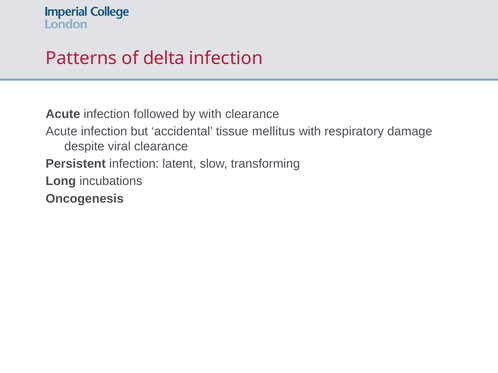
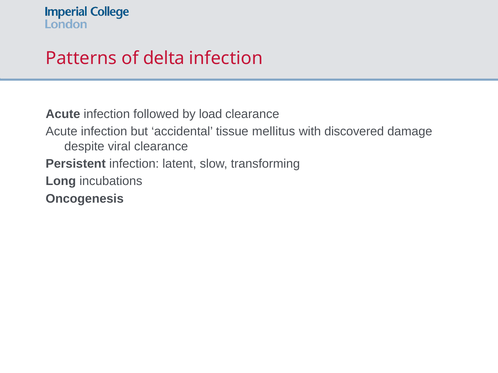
by with: with -> load (211, 114)
respiratory: respiratory -> discovered (354, 132)
